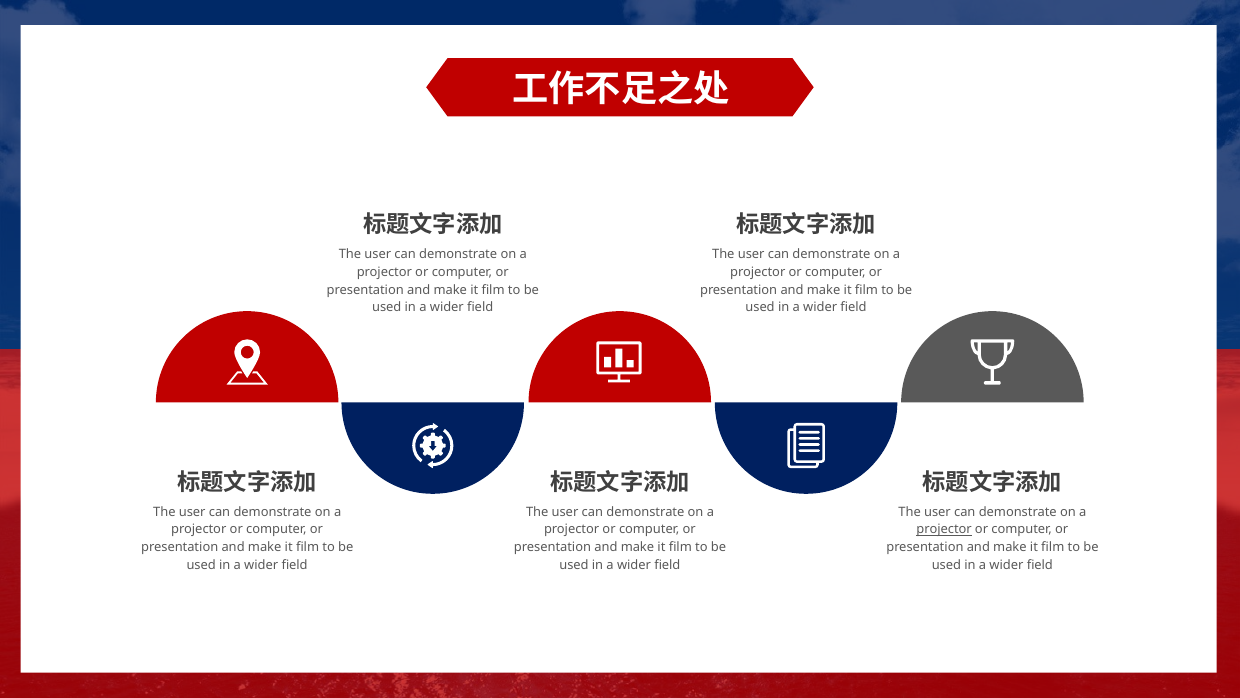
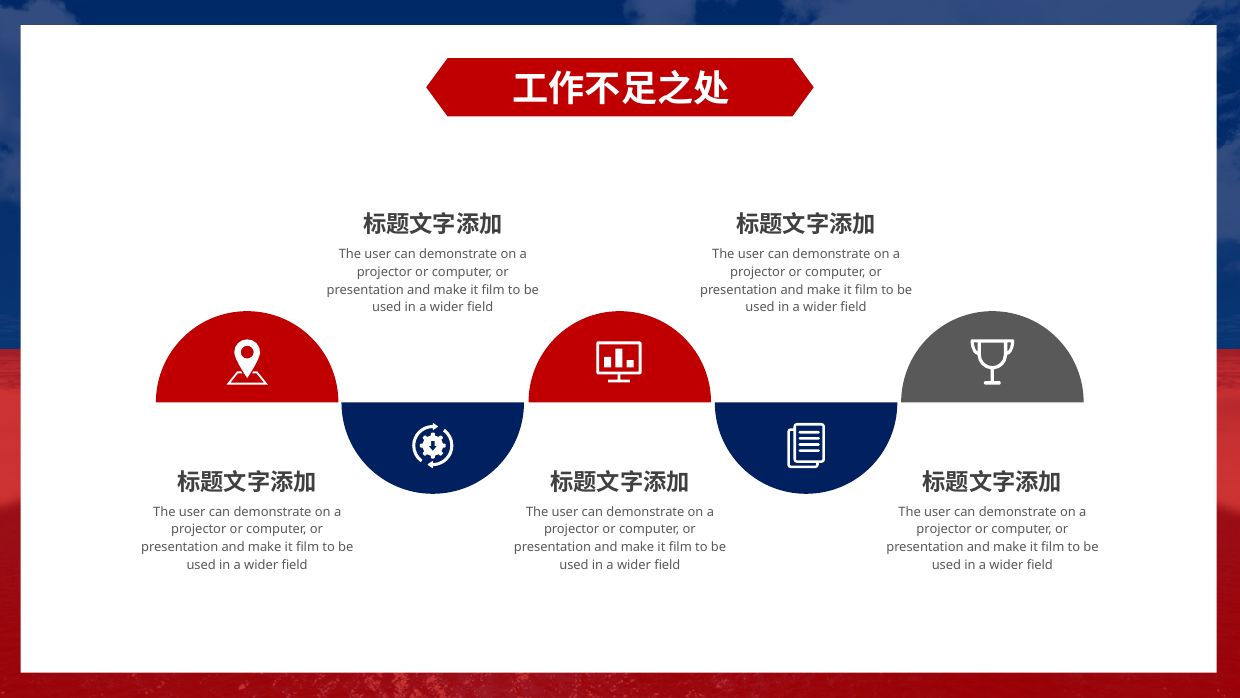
projector underline: present -> none (944, 529)
